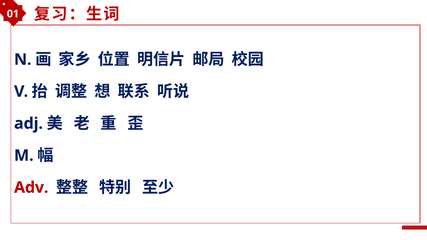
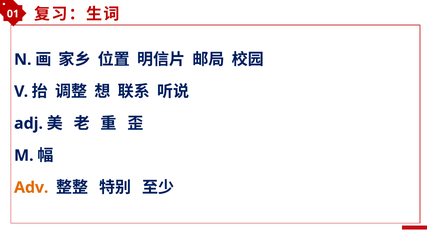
Adv colour: red -> orange (31, 188)
